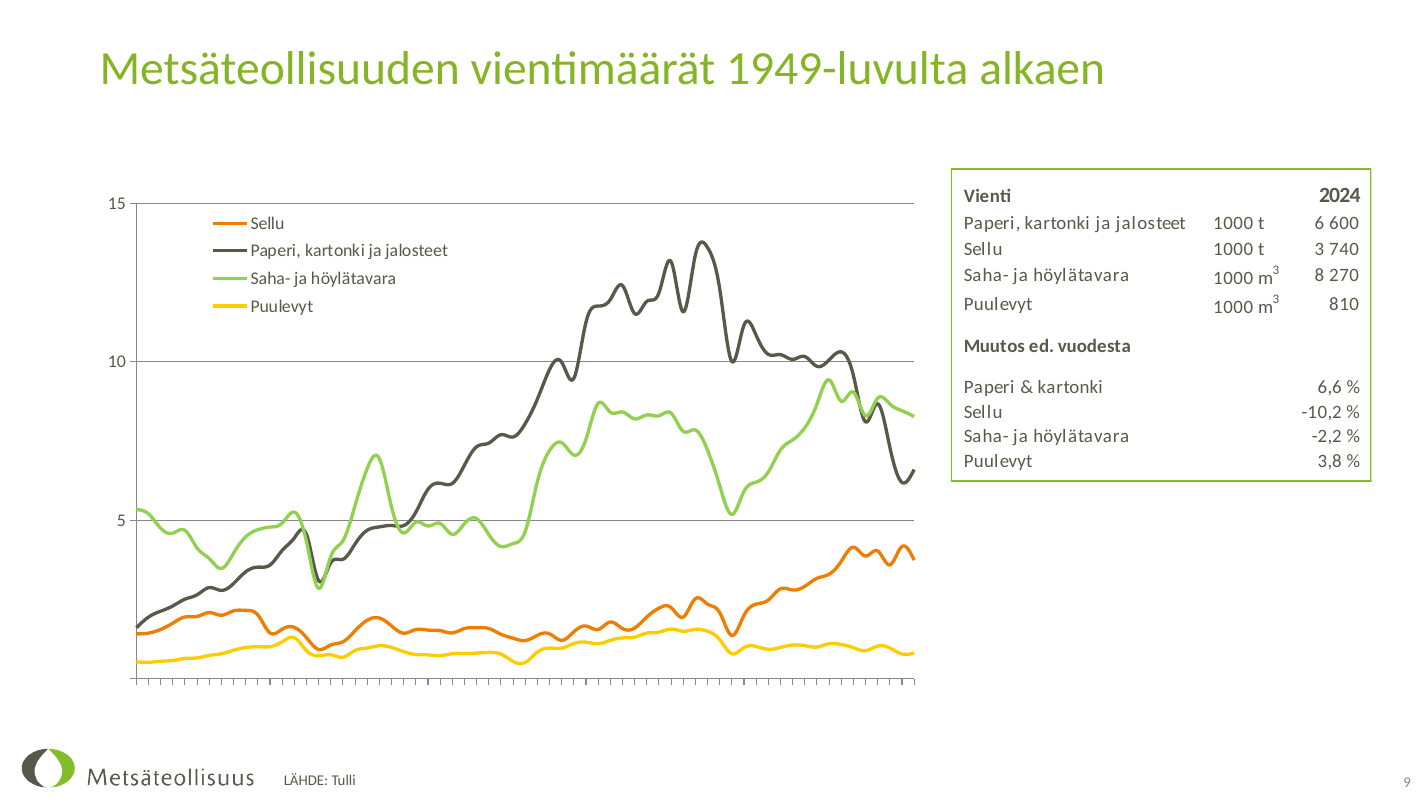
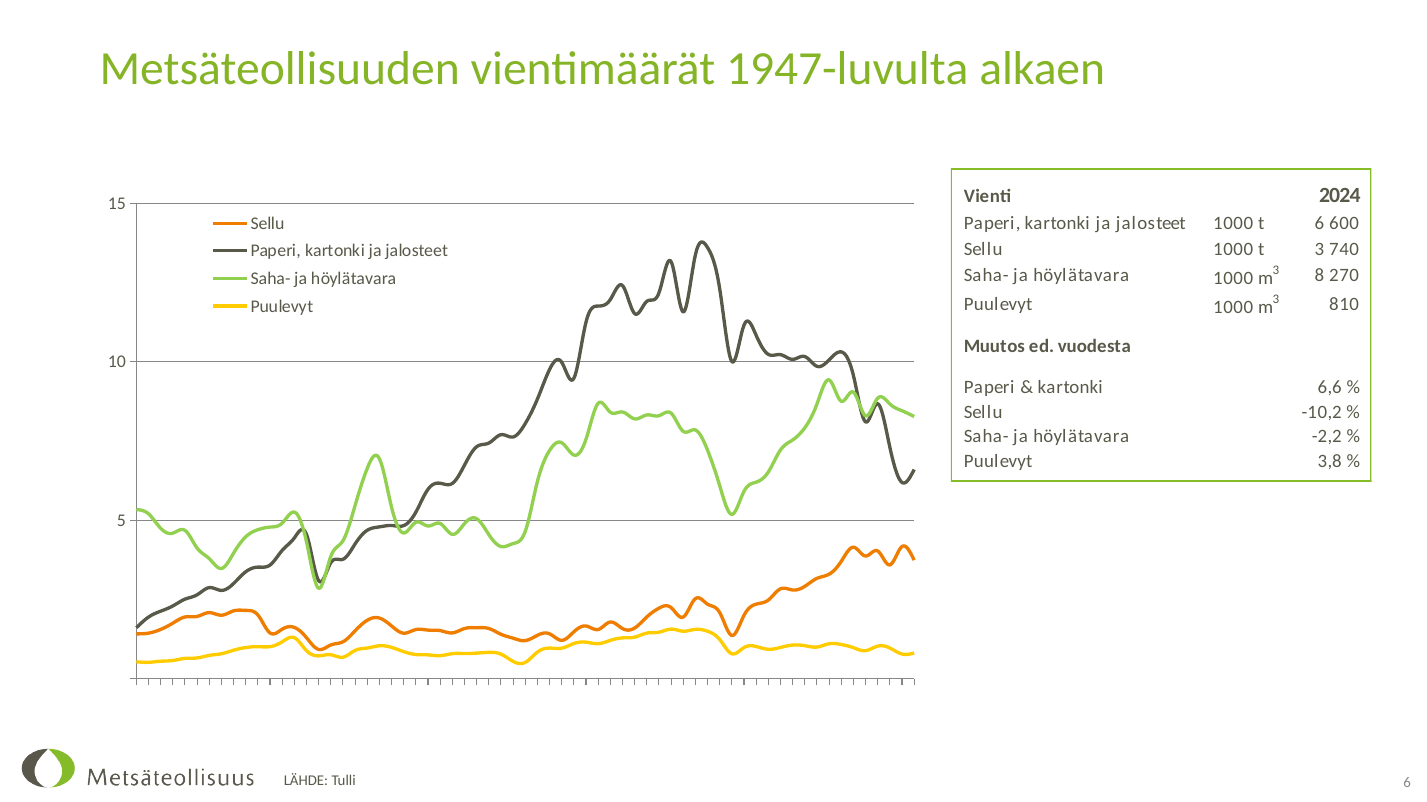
1949-luvulta: 1949-luvulta -> 1947-luvulta (847, 68)
9: 9 -> 6 (1407, 783)
